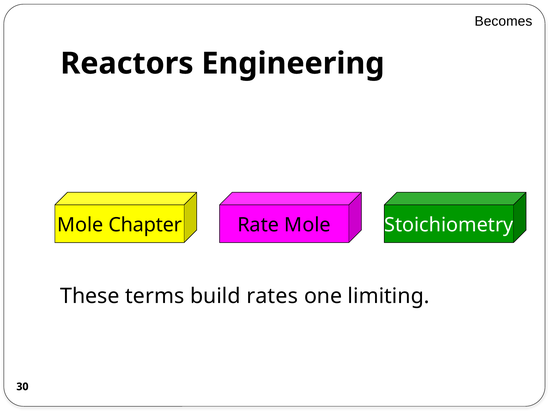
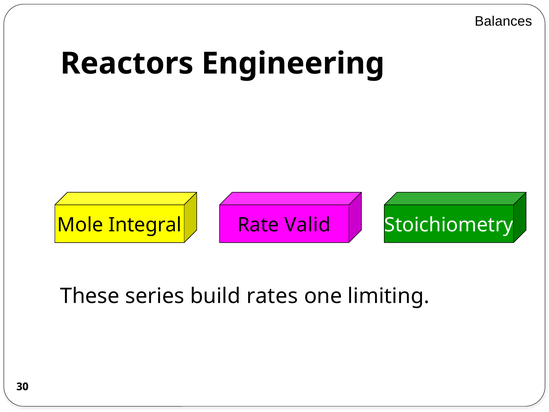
Becomes: Becomes -> Balances (503, 21)
Chapter: Chapter -> Integral (145, 225)
Rate Mole: Mole -> Valid (307, 225)
terms: terms -> series (155, 296)
